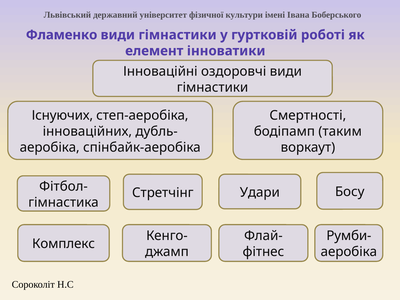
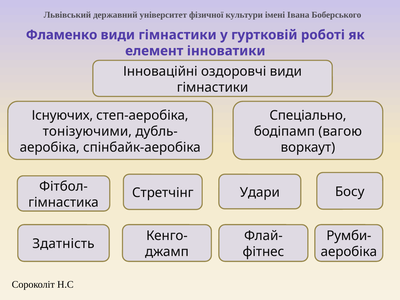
Смертності: Смертності -> Спеціально (308, 115)
інноваційних: інноваційних -> тонізуючими (87, 131)
таким: таким -> вагою (340, 131)
Комплекс: Комплекс -> Здатність (63, 244)
